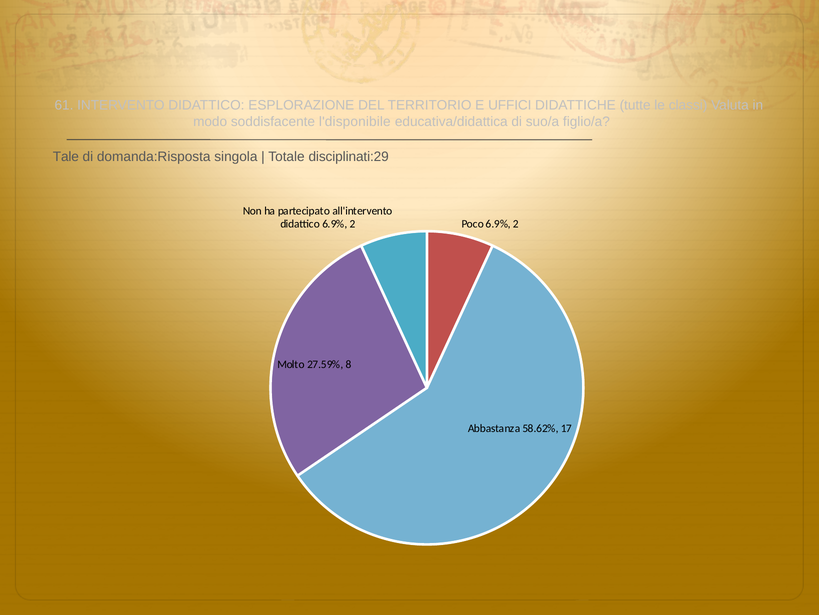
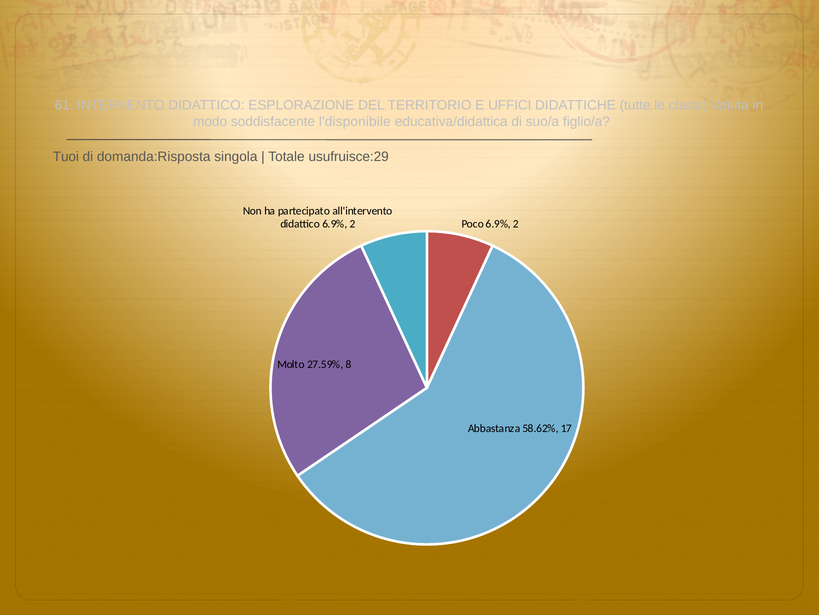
Tale: Tale -> Tuoi (66, 157)
disciplinati:29: disciplinati:29 -> usufruisce:29 (349, 157)
